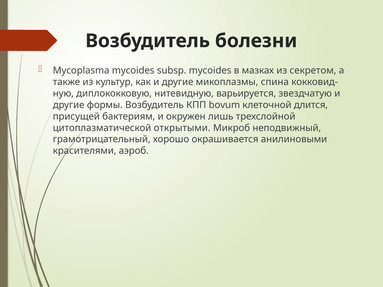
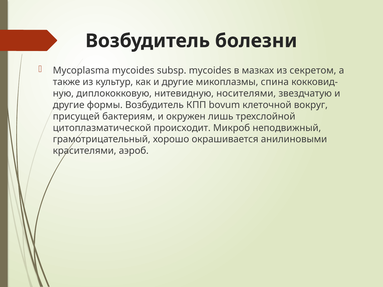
варьируется: варьируется -> носителями (246, 93)
длится: длится -> вокруг (311, 105)
открытыми: открытыми -> происходит (182, 128)
